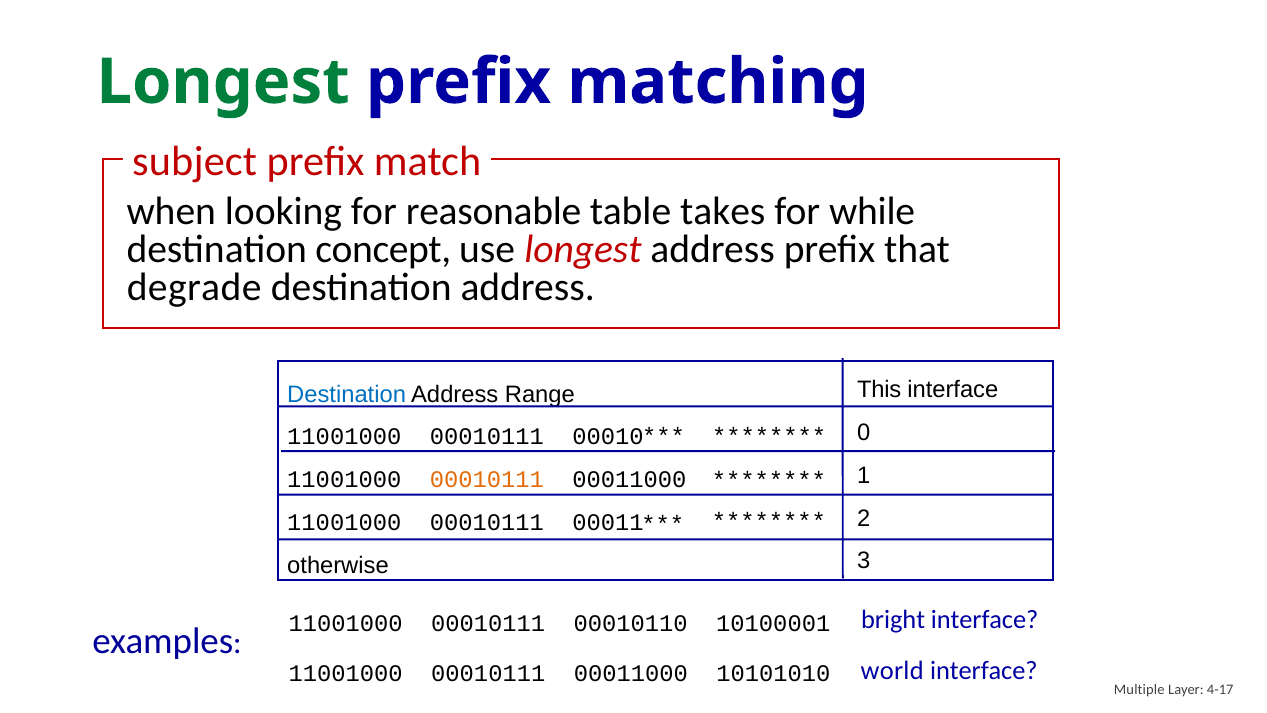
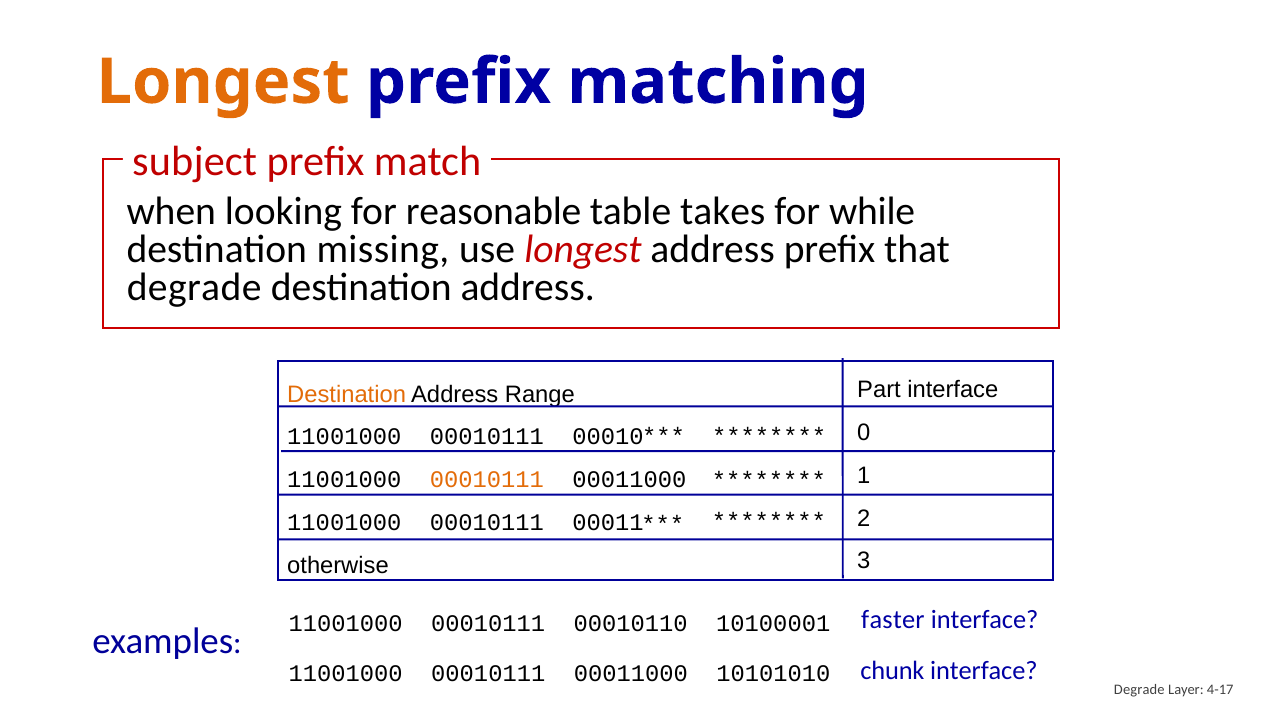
Longest colour: green -> orange (223, 82)
concept: concept -> missing (383, 249)
This: This -> Part (879, 390)
Destination colour: blue -> orange (347, 394)
bright: bright -> faster (893, 620)
world: world -> chunk (892, 670)
Multiple: Multiple -> Degrade (1139, 689)
